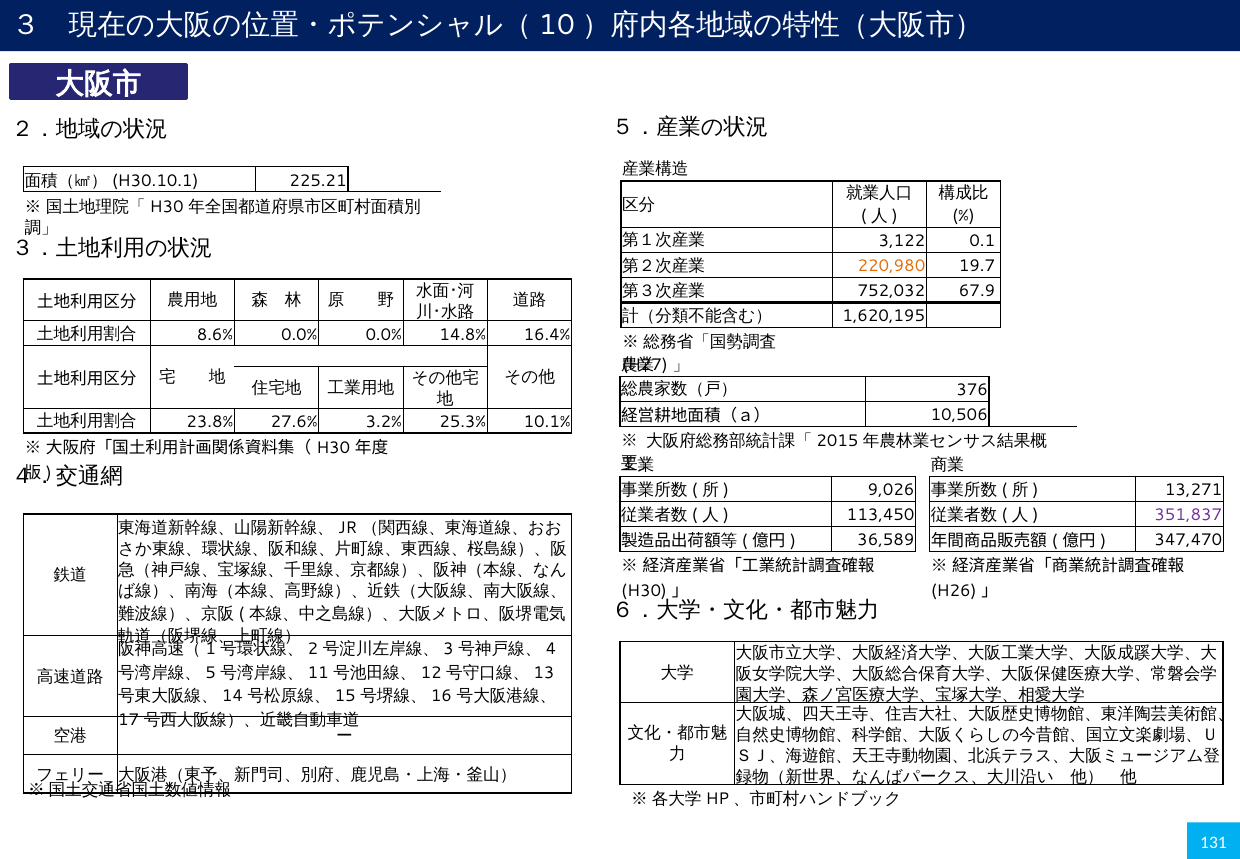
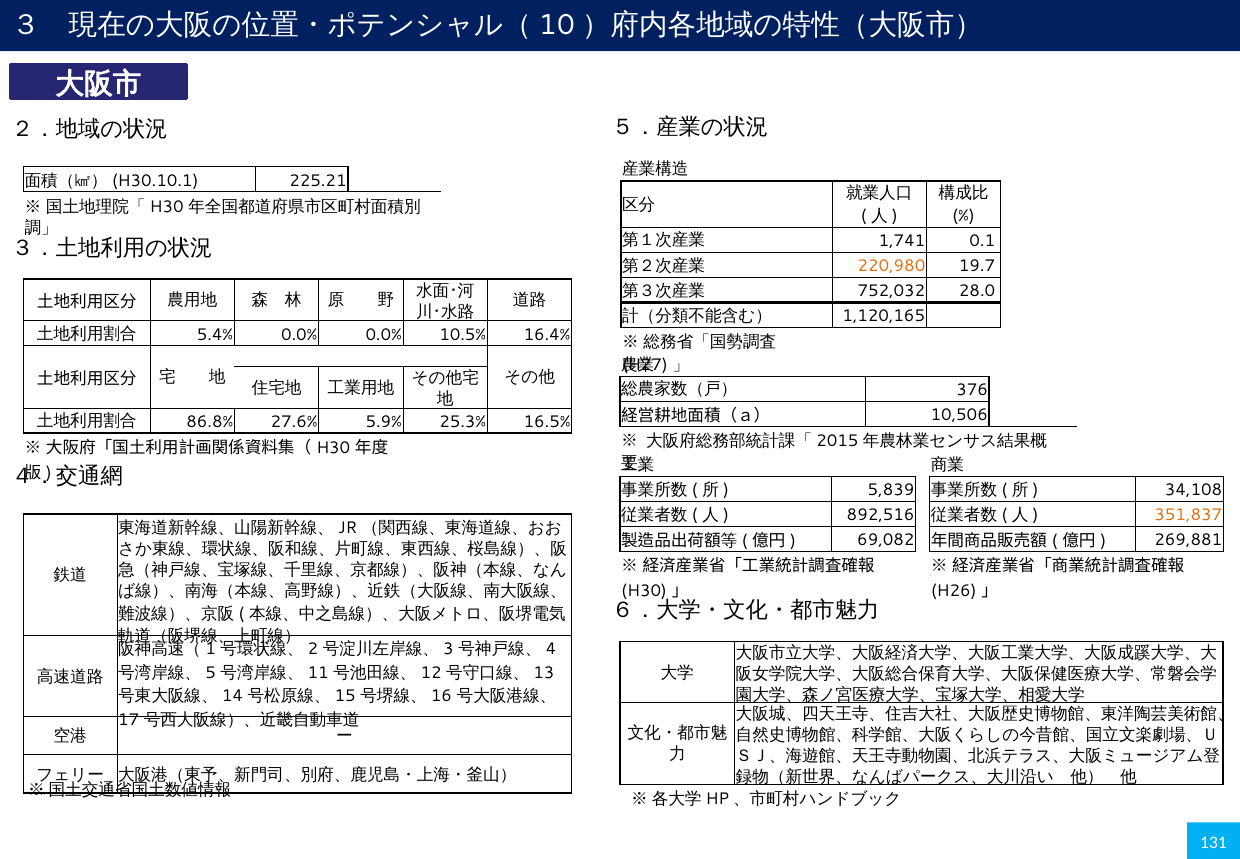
3,122: 3,122 -> 1,741 (902, 241)
67.9: 67.9 -> 28.0 (977, 291)
1,620,195: 1,620,195 -> 1,120,165 (884, 316)
8.6%: 8.6% -> 5.4% (215, 334)
14.8%: 14.8% -> 10.5% (463, 334)
23.8%: 23.8% -> 86.8% (210, 422)
3.2%: 3.2% -> 5.9% (384, 422)
10.1%: 10.1% -> 16.5% (547, 422)
9,026: 9,026 -> 5,839 (891, 490)
13,271: 13,271 -> 34,108 (1194, 490)
113,450: 113,450 -> 892,516 (881, 515)
351,837 colour: purple -> orange (1188, 515)
36,589: 36,589 -> 69,082 (886, 540)
347,470: 347,470 -> 269,881 (1188, 540)
